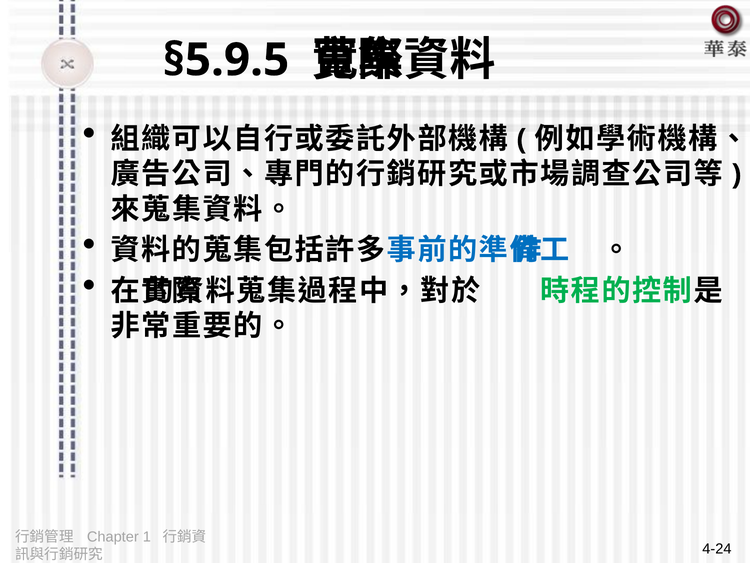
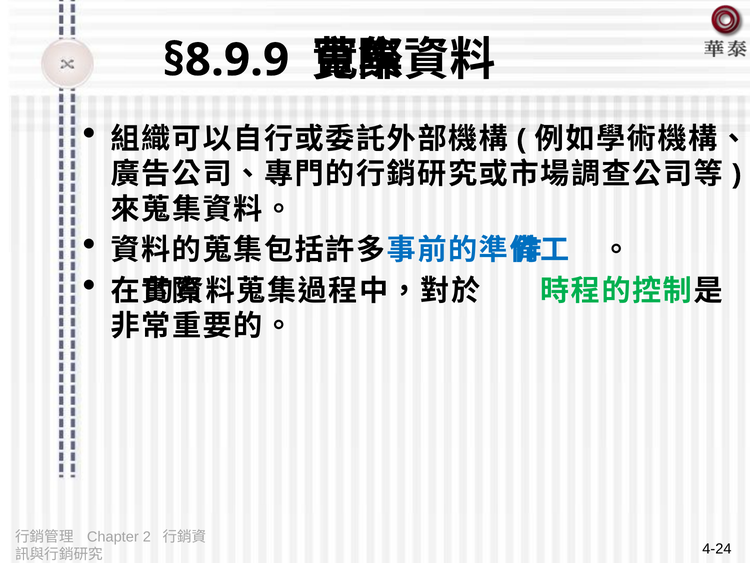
§5.9.5: §5.9.5 -> §8.9.9 (226, 60)
1: 1 -> 2 (147, 536)
